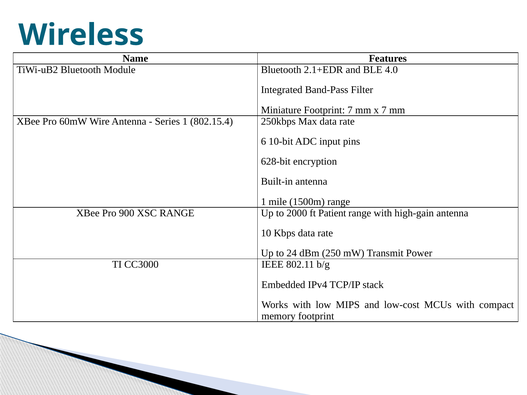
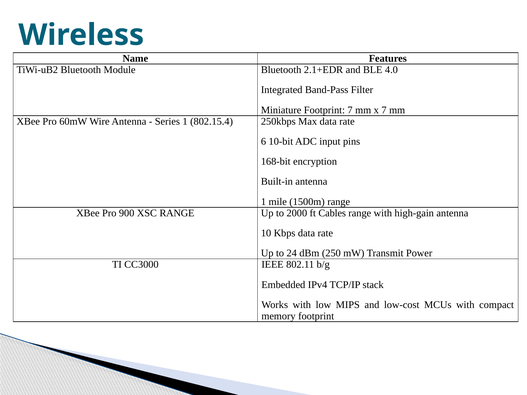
628-bit: 628-bit -> 168-bit (276, 162)
Patient: Patient -> Cables (332, 213)
